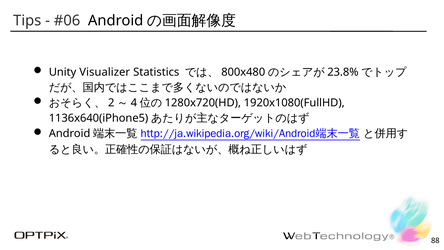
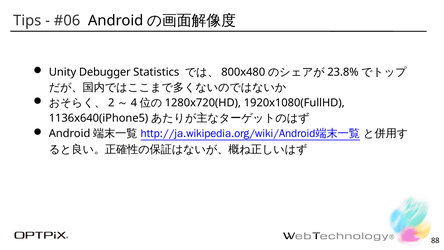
Visualizer: Visualizer -> Debugger (105, 72)
